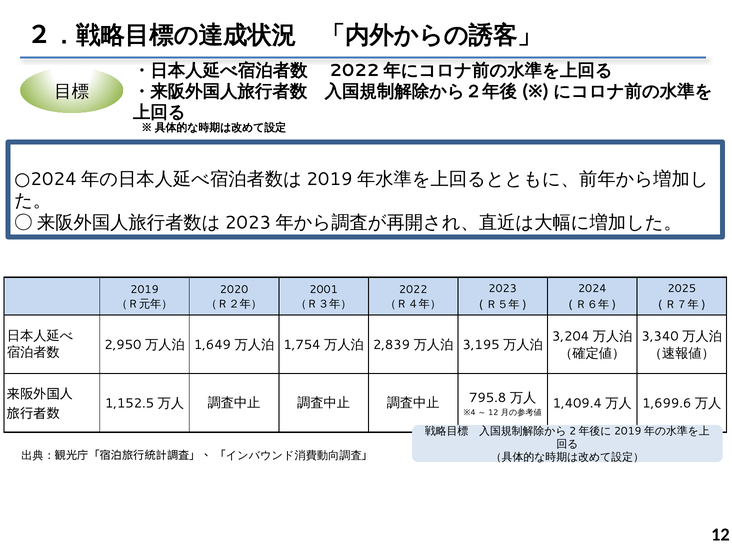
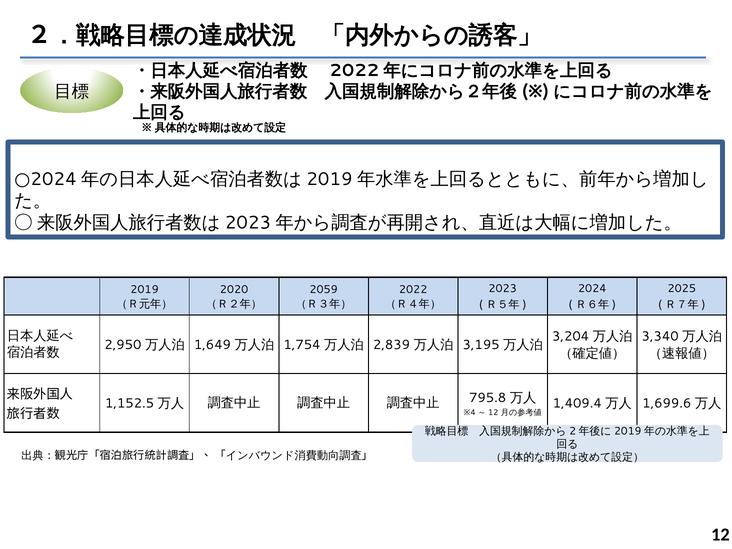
2001: 2001 -> 2059 (324, 290)
